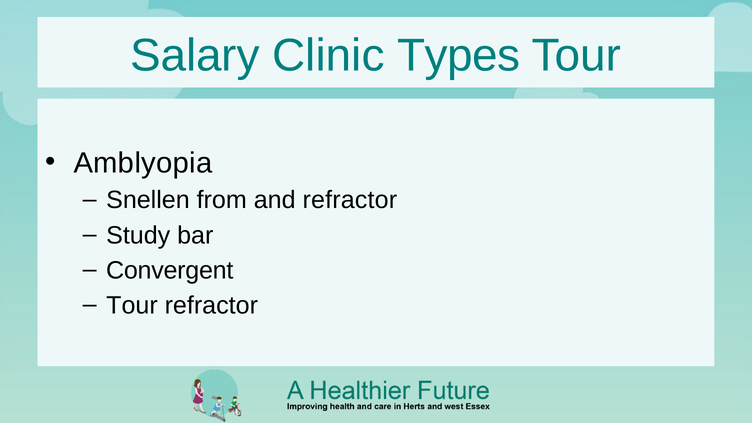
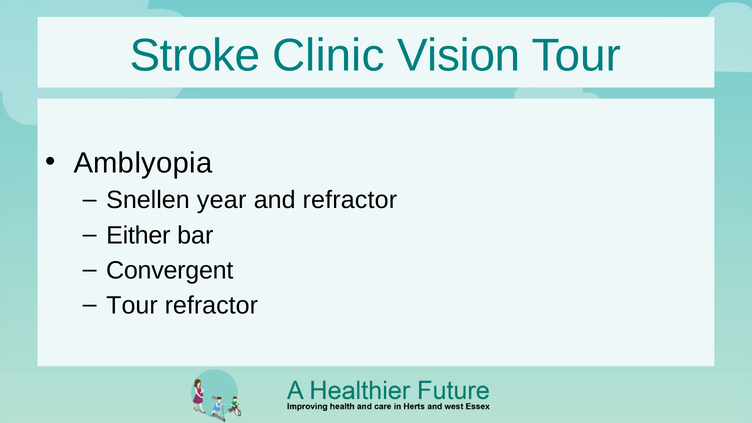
Salary: Salary -> Stroke (195, 55)
Types: Types -> Vision (459, 55)
from: from -> year (222, 200)
Study: Study -> Either (138, 235)
